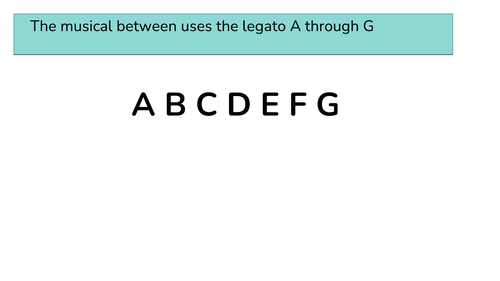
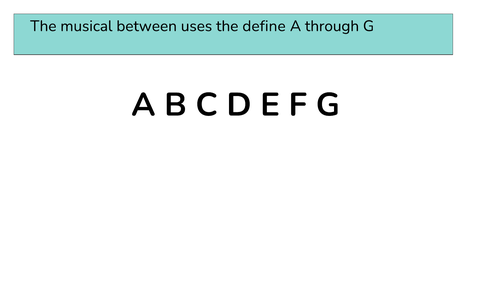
legato: legato -> define (264, 26)
